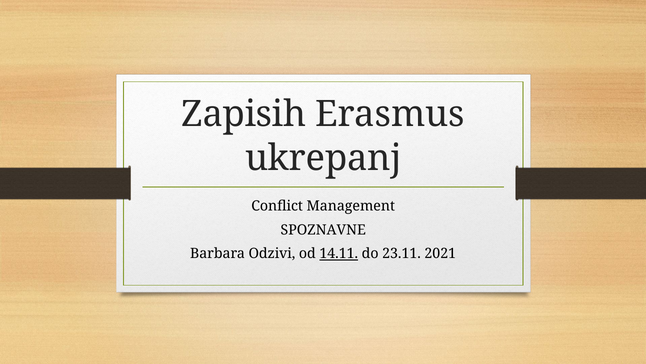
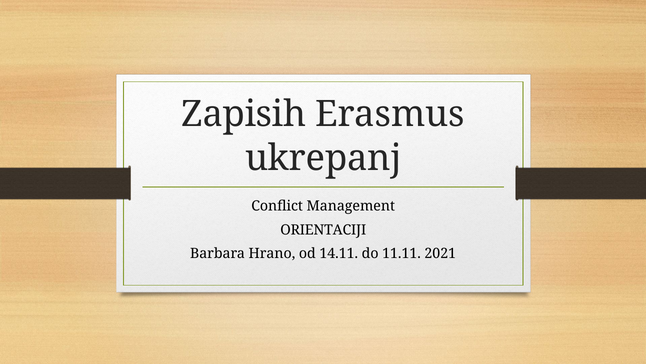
SPOZNAVNE: SPOZNAVNE -> ORIENTACIJI (323, 230)
Odzivi: Odzivi -> Hrano (272, 253)
14.11 underline: present -> none (339, 253)
23.11: 23.11 -> 11.11 (402, 253)
